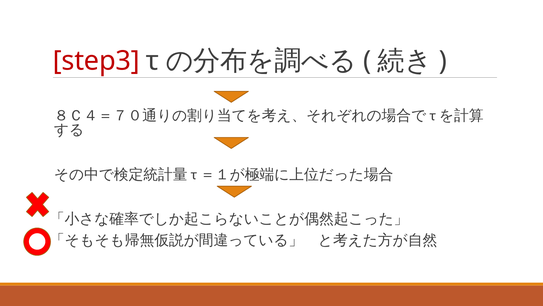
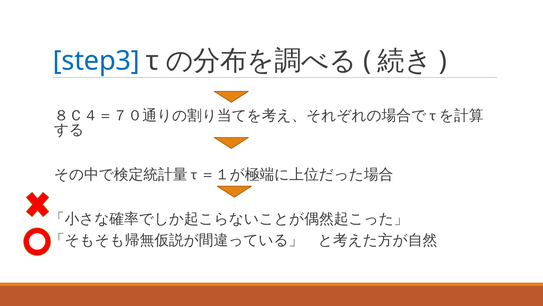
step3 colour: red -> blue (96, 61)
